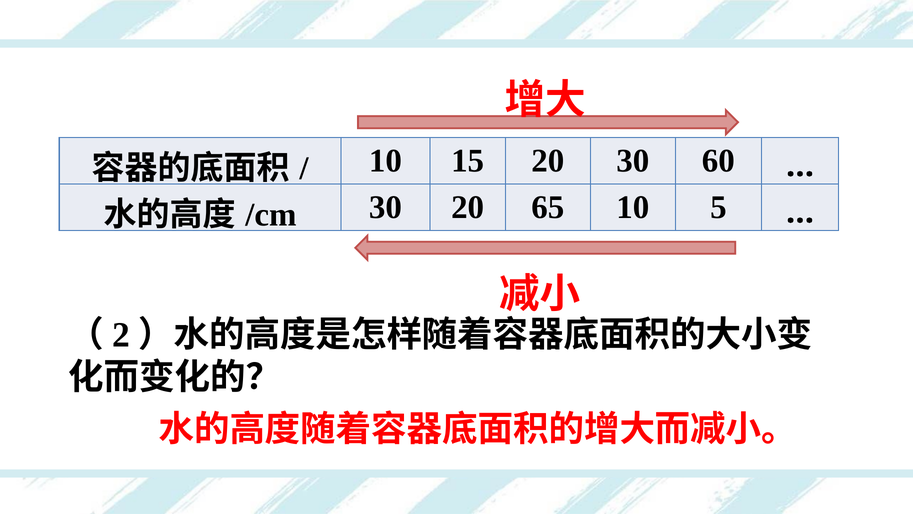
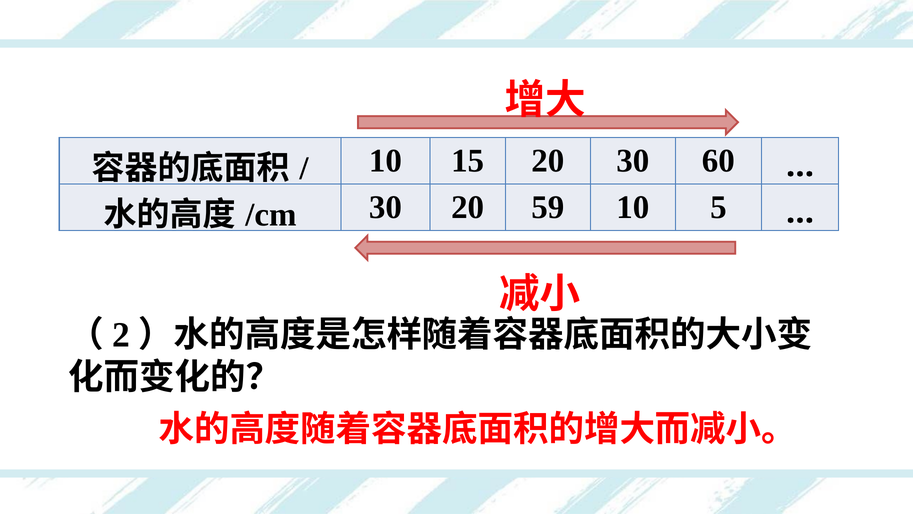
65: 65 -> 59 (548, 207)
